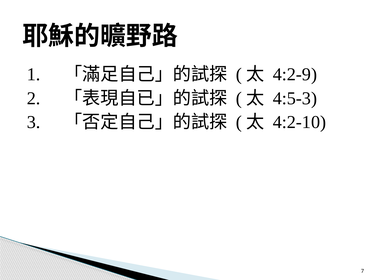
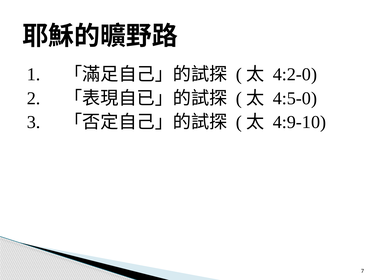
4:2-9: 4:2-9 -> 4:2-0 (295, 74)
4:5-3: 4:5-3 -> 4:5-0 (295, 98)
4:2-10: 4:2-10 -> 4:9-10 (299, 122)
